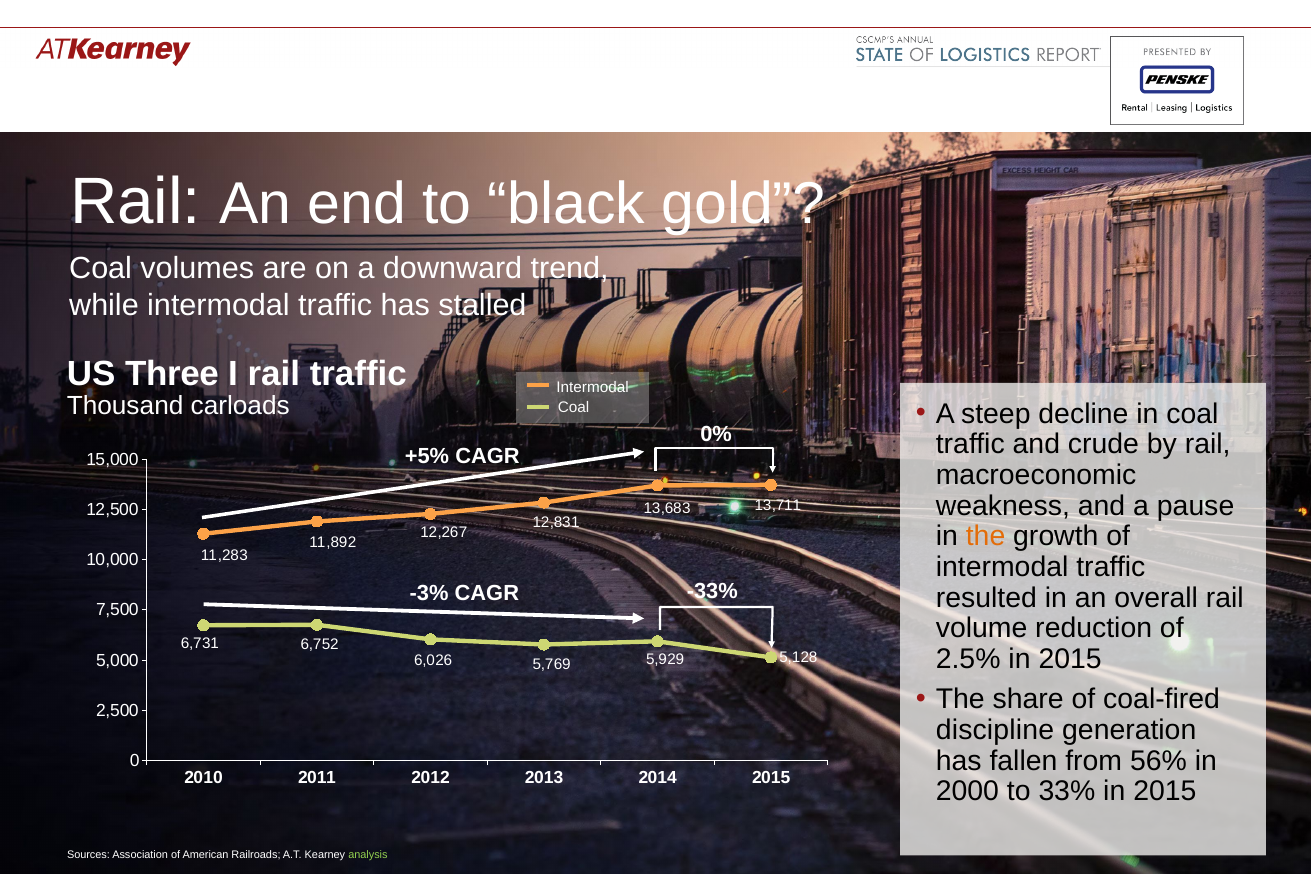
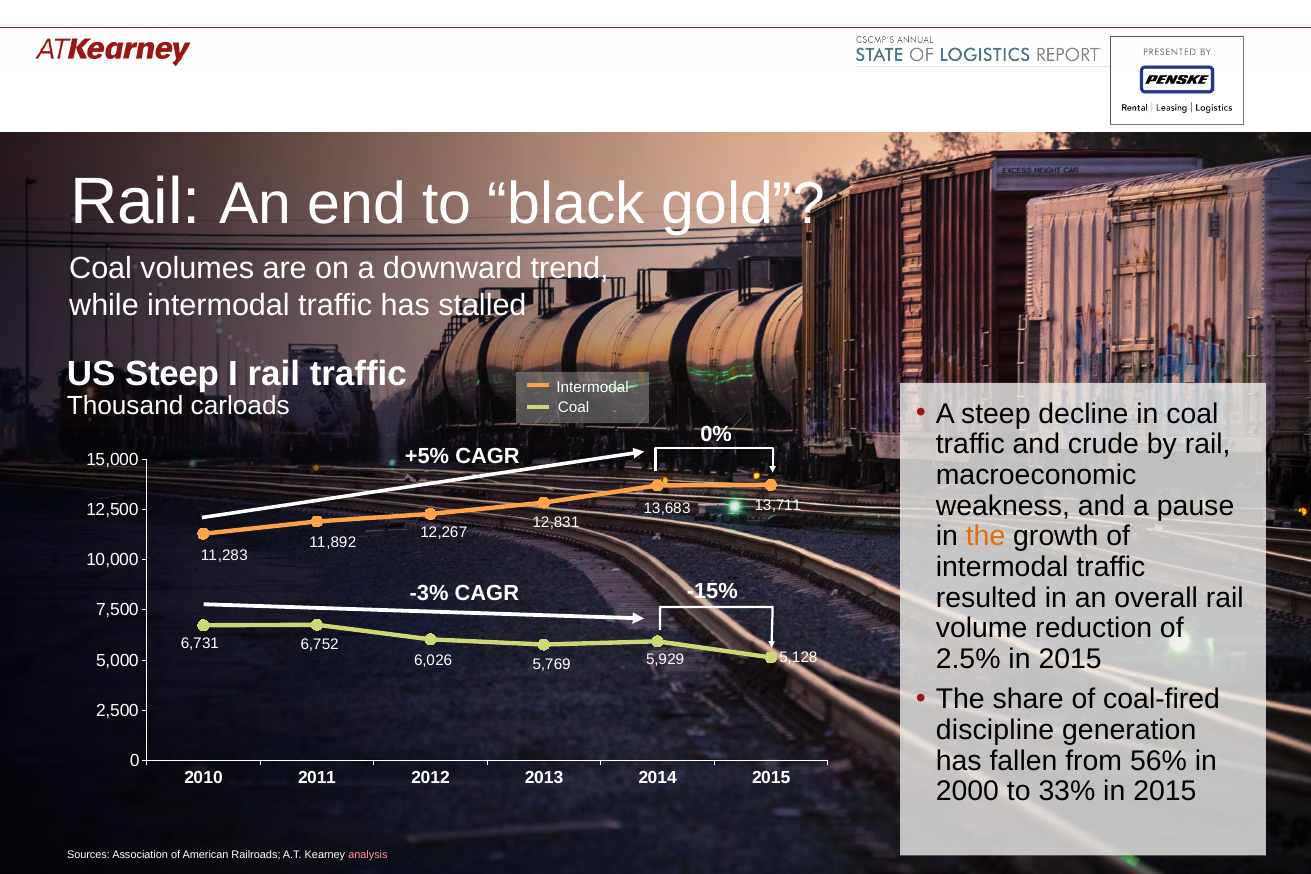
US Three: Three -> Steep (172, 374)
-33%: -33% -> -15% (712, 591)
analysis colour: light green -> pink (368, 855)
